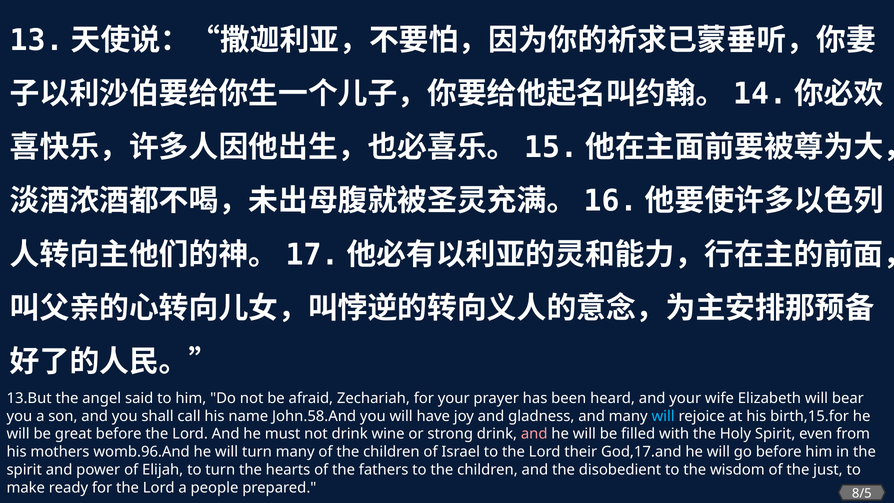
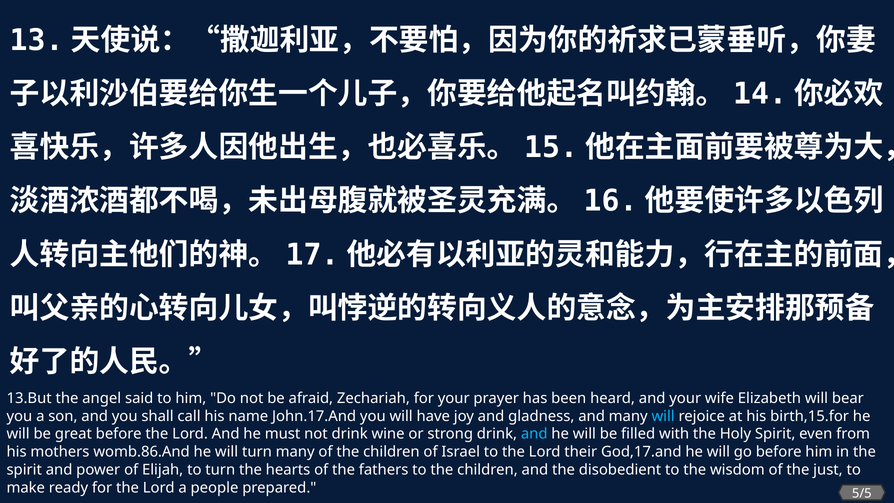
John.58.And: John.58.And -> John.17.And (314, 416)
and colour: pink -> light blue (534, 434)
womb.96.And: womb.96.And -> womb.86.And (142, 452)
8/5: 8/5 -> 5/5 (862, 493)
